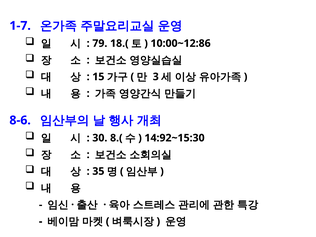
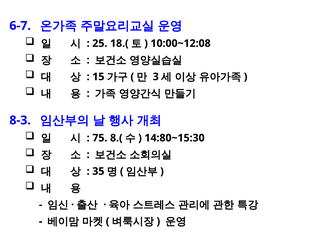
1-7: 1-7 -> 6-7 (20, 26)
79: 79 -> 25 (100, 43)
10:00~12:86: 10:00~12:86 -> 10:00~12:08 (181, 43)
8-6: 8-6 -> 8-3 (20, 120)
30: 30 -> 75 (100, 138)
14:92~15:30: 14:92~15:30 -> 14:80~15:30 (175, 138)
